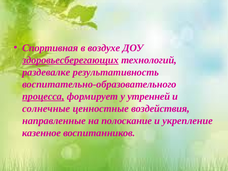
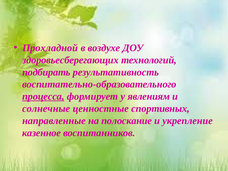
Спортивная: Спортивная -> Прохладной (50, 48)
здоровьесберегающих underline: present -> none (70, 60)
раздевалке: раздевалке -> подбирать (46, 72)
утренней: утренней -> явлениям (149, 96)
воздействия: воздействия -> спортивных (160, 109)
